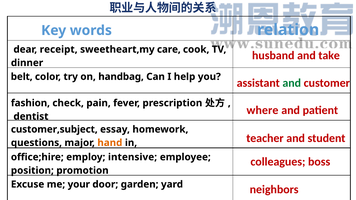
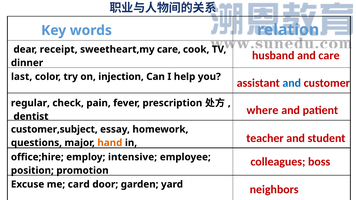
and take: take -> care (329, 56)
belt: belt -> last (22, 77)
handbag: handbag -> injection (121, 77)
and colour: green -> blue (292, 83)
fashion: fashion -> regular (30, 103)
your: your -> card (79, 185)
